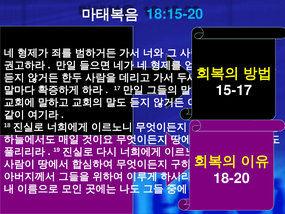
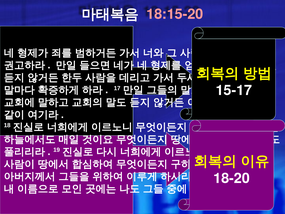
18:15-20 colour: light blue -> pink (175, 14)
